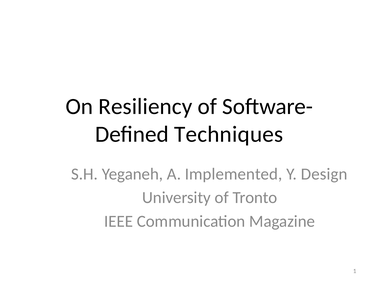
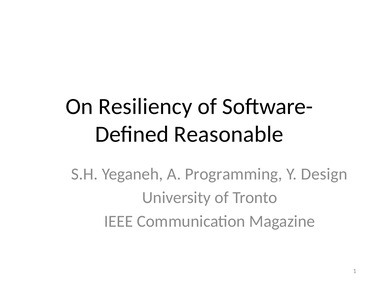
Techniques: Techniques -> Reasonable (229, 134)
Implemented: Implemented -> Programming (234, 174)
